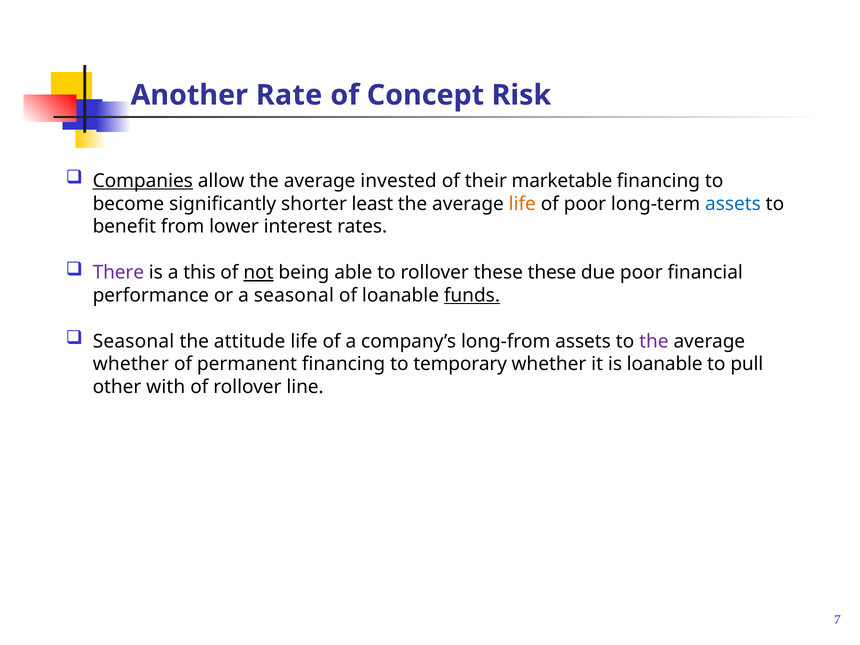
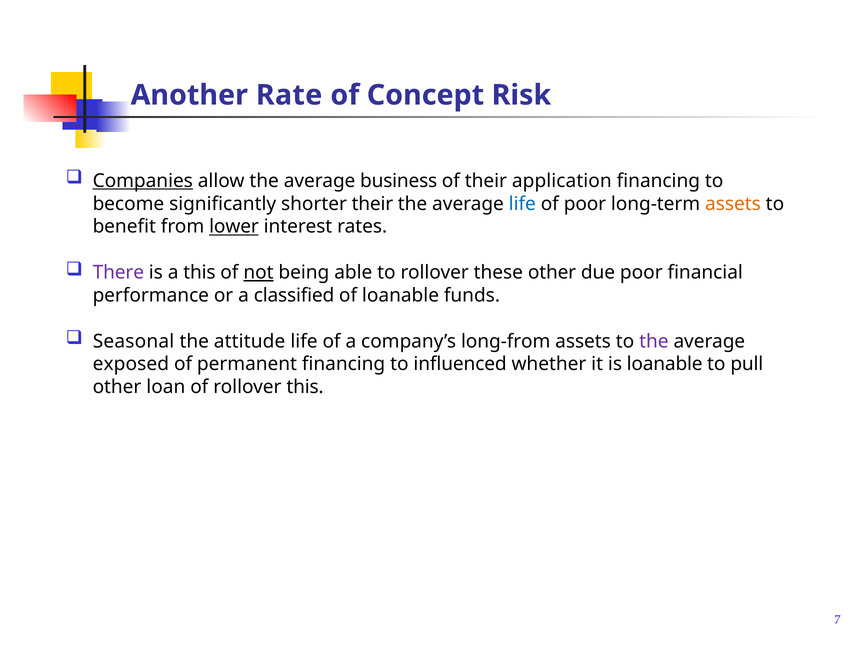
invested: invested -> business (399, 181)
marketable: marketable -> application (562, 181)
shorter least: least -> their (372, 204)
life colour: orange -> blue (522, 204)
assets colour: blue -> orange (733, 204)
lower underline: none -> present (234, 227)
these these: these -> other (552, 272)
a seasonal: seasonal -> classified (294, 295)
funds underline: present -> none (472, 295)
whether: whether -> exposed (131, 364)
temporary: temporary -> influenced (460, 364)
with: with -> loan (166, 387)
rollover line: line -> this (305, 387)
